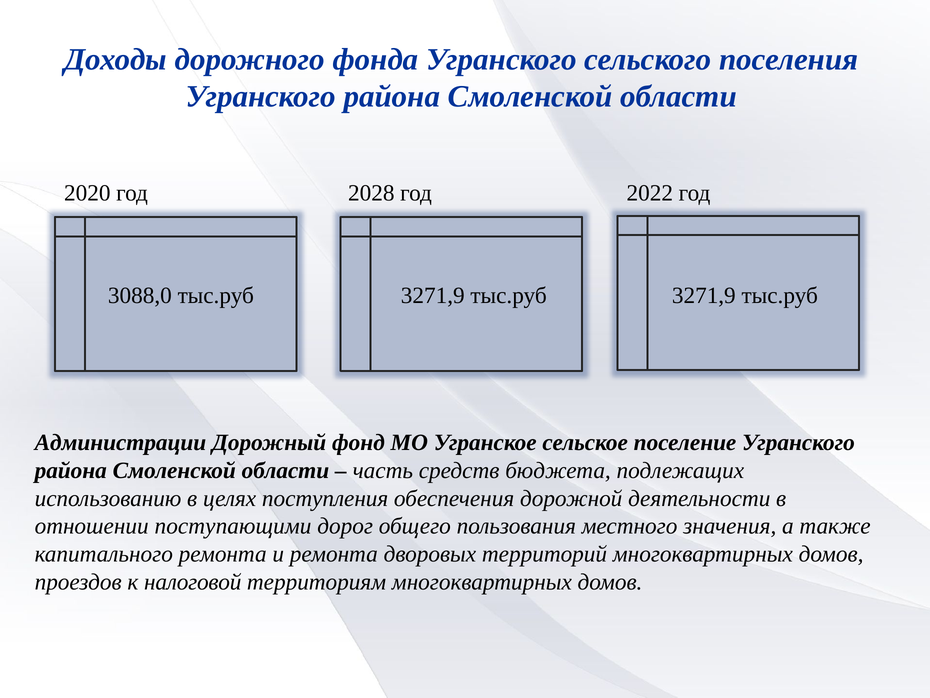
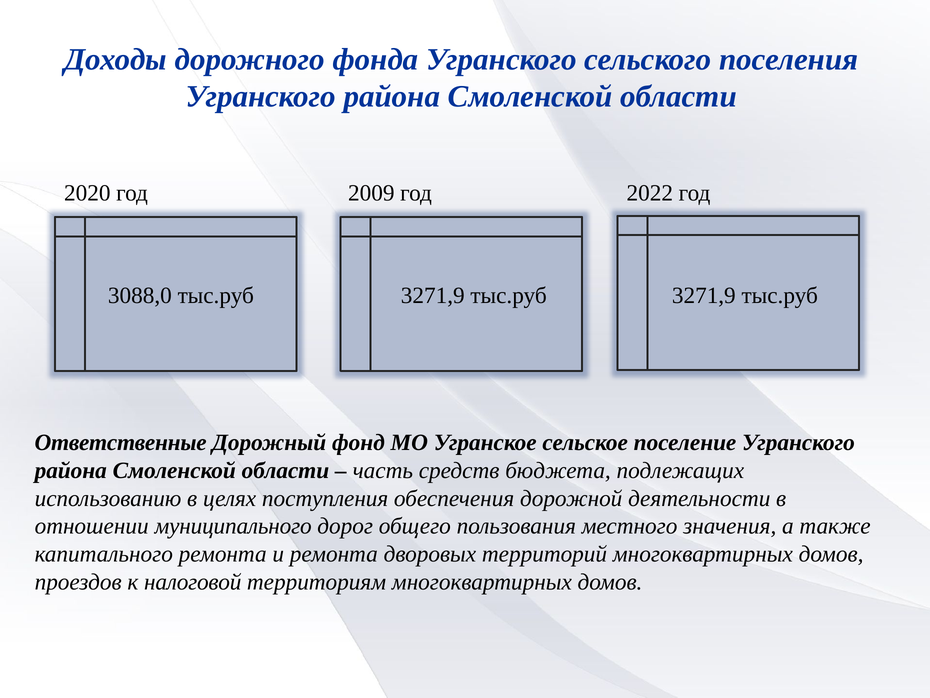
2028: 2028 -> 2009 (371, 193)
Администрации: Администрации -> Ответственные (121, 442)
поступающими: поступающими -> муниципального (233, 526)
